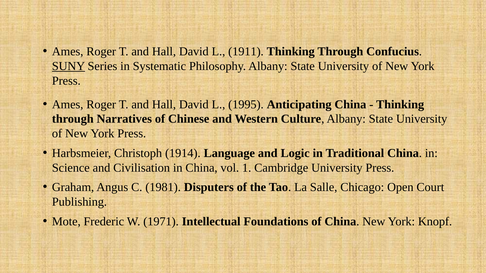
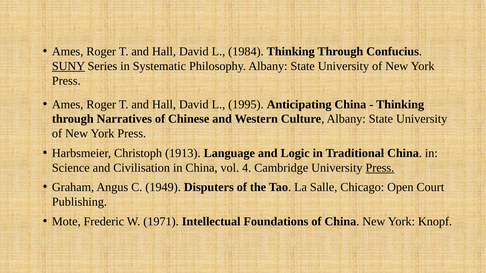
1911: 1911 -> 1984 (246, 52)
1914: 1914 -> 1913 (183, 153)
1: 1 -> 4 (247, 168)
Press underline: none -> present (380, 168)
1981: 1981 -> 1949 (163, 188)
